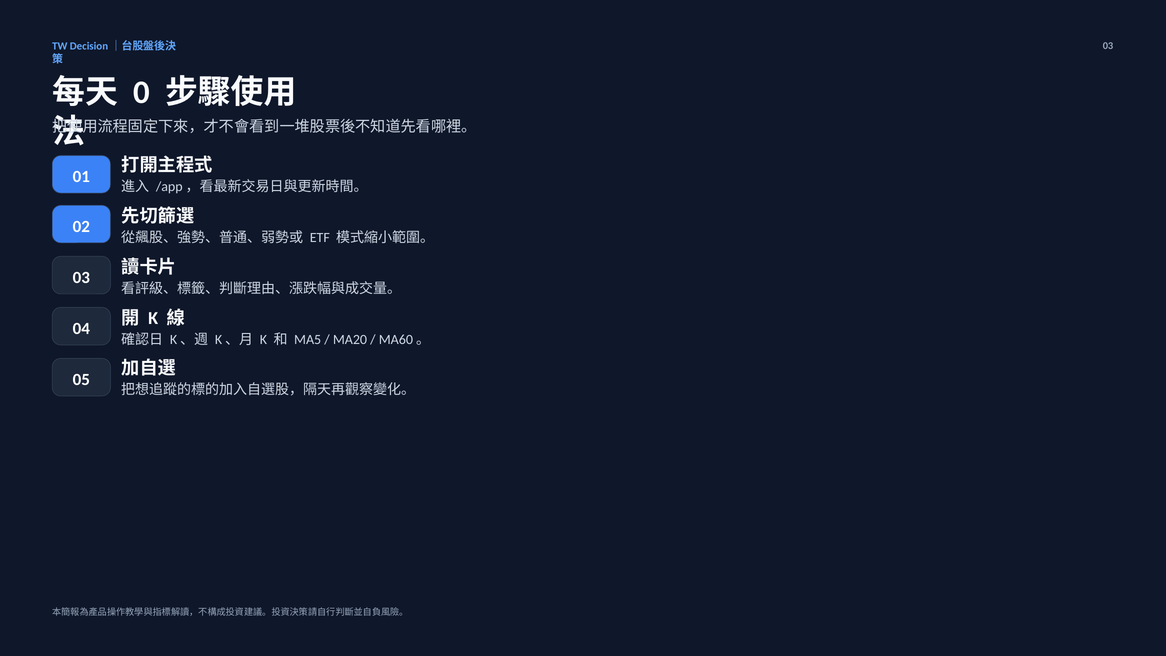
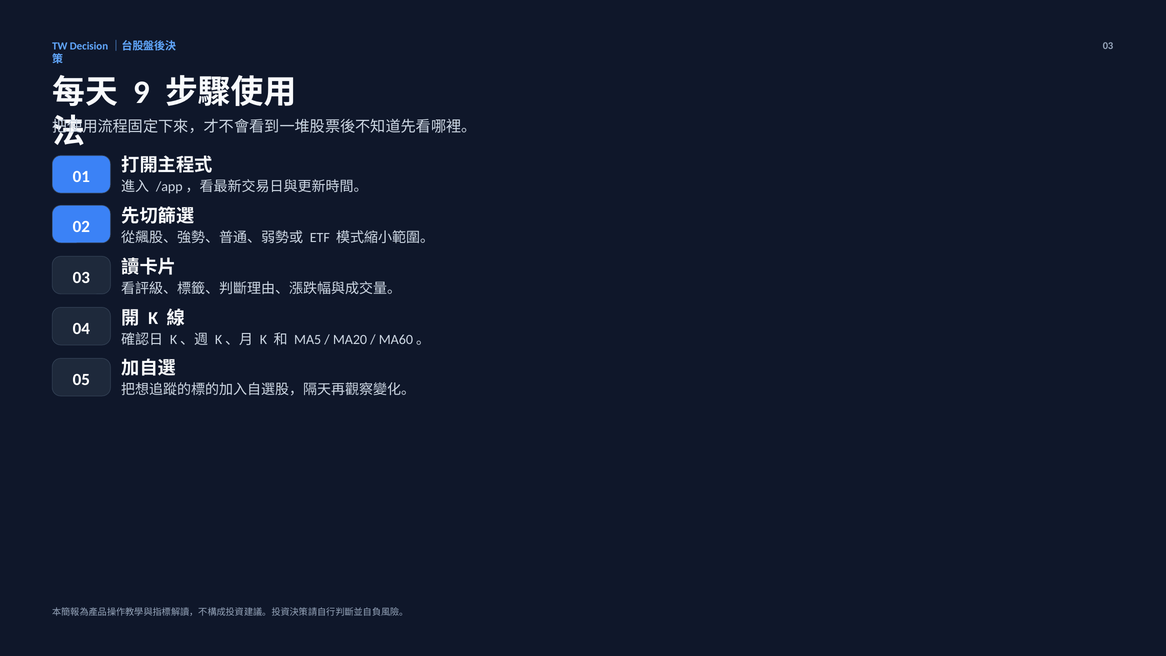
0: 0 -> 9 (141, 92)
